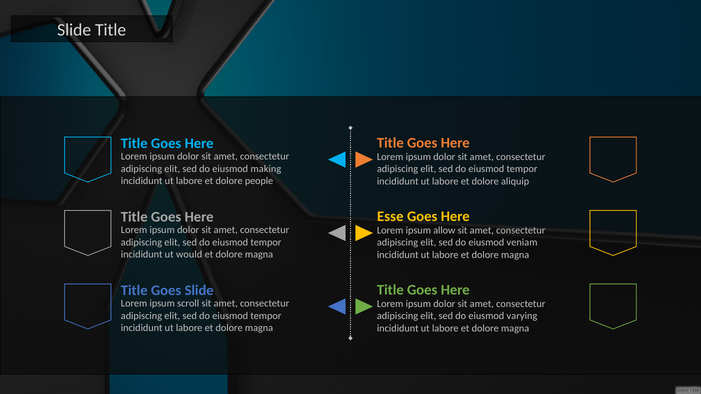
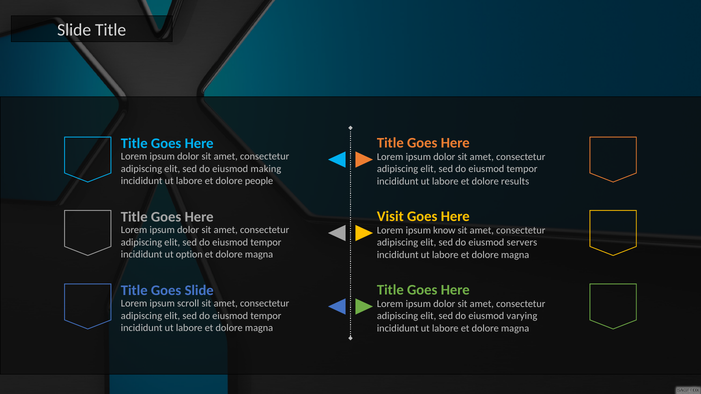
aliquip: aliquip -> results (515, 181)
Esse: Esse -> Visit (390, 217)
allow: allow -> know (444, 230)
veniam: veniam -> servers (522, 243)
would: would -> option (189, 255)
